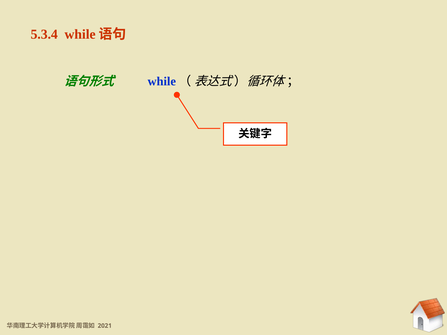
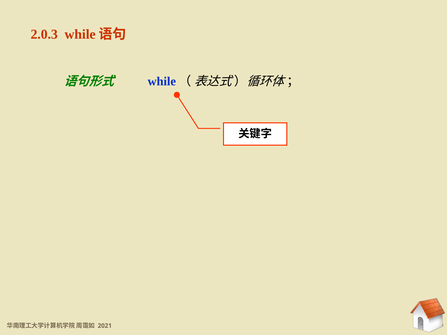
5.3.4: 5.3.4 -> 2.0.3 (44, 34)
